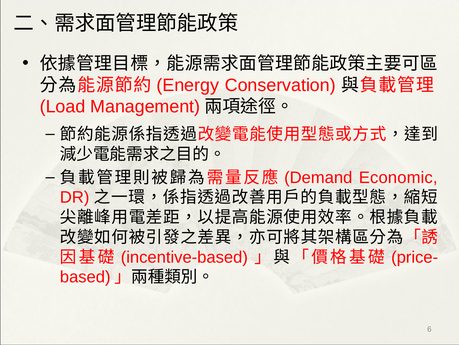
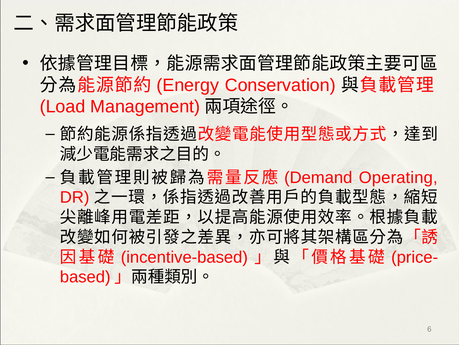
Economic: Economic -> Operating (398, 177)
